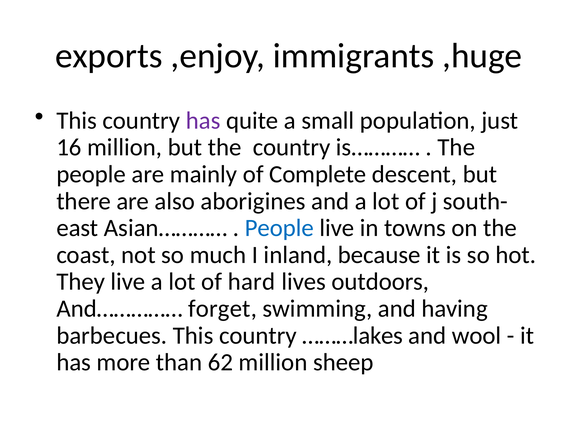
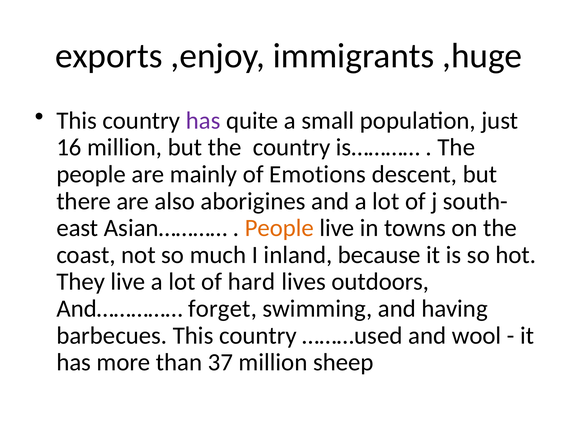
Complete: Complete -> Emotions (318, 175)
People colour: blue -> orange (279, 228)
………lakes: ………lakes -> ………used (352, 336)
62: 62 -> 37 (220, 363)
